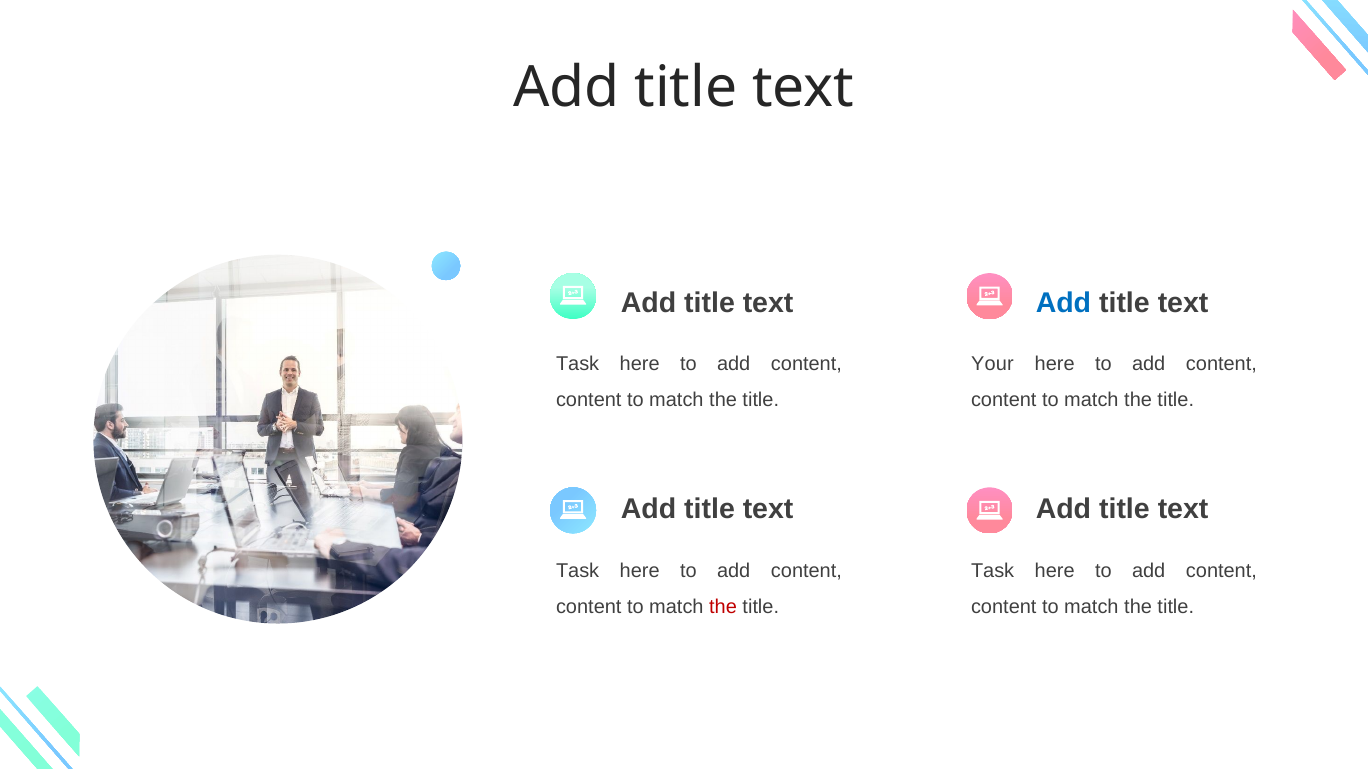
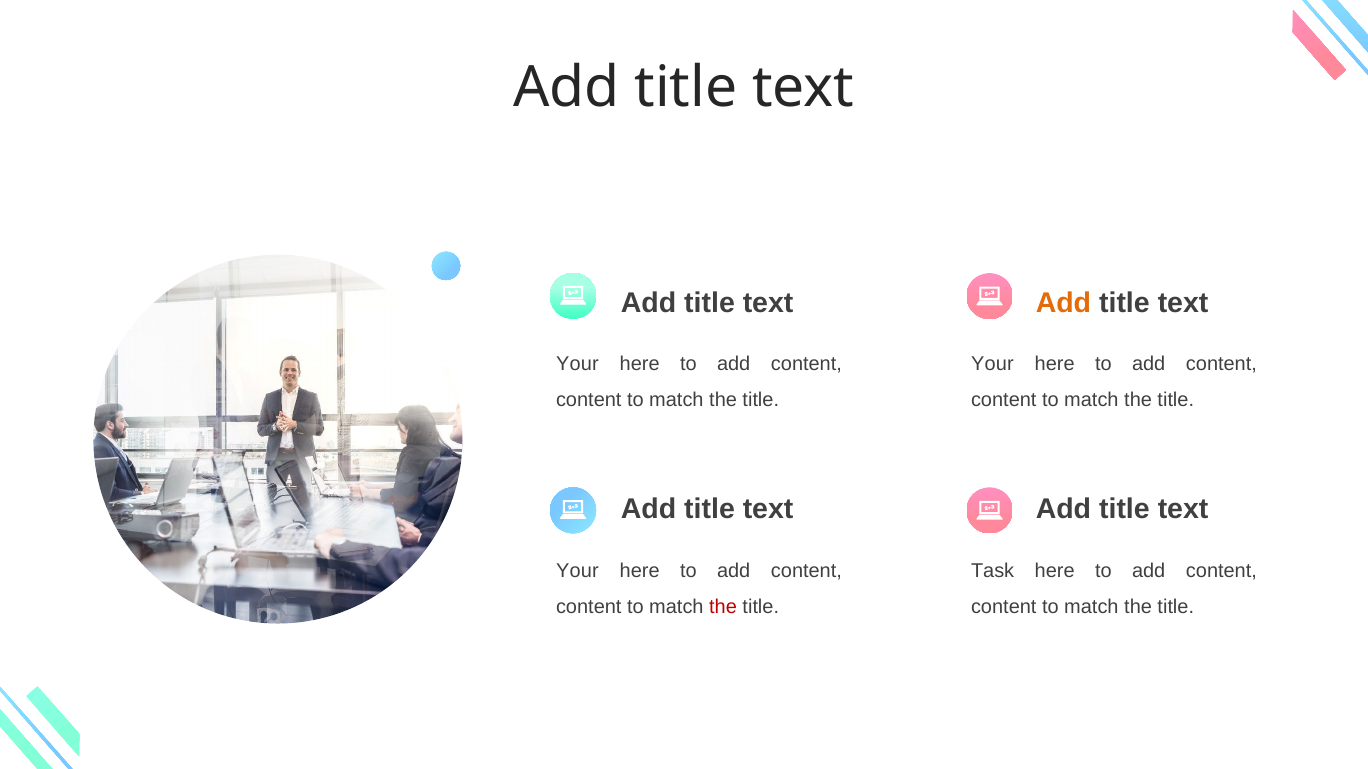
Add colour: blue -> orange (1063, 303)
Task: Task -> Your (578, 365)
Task: Task -> Your (578, 571)
